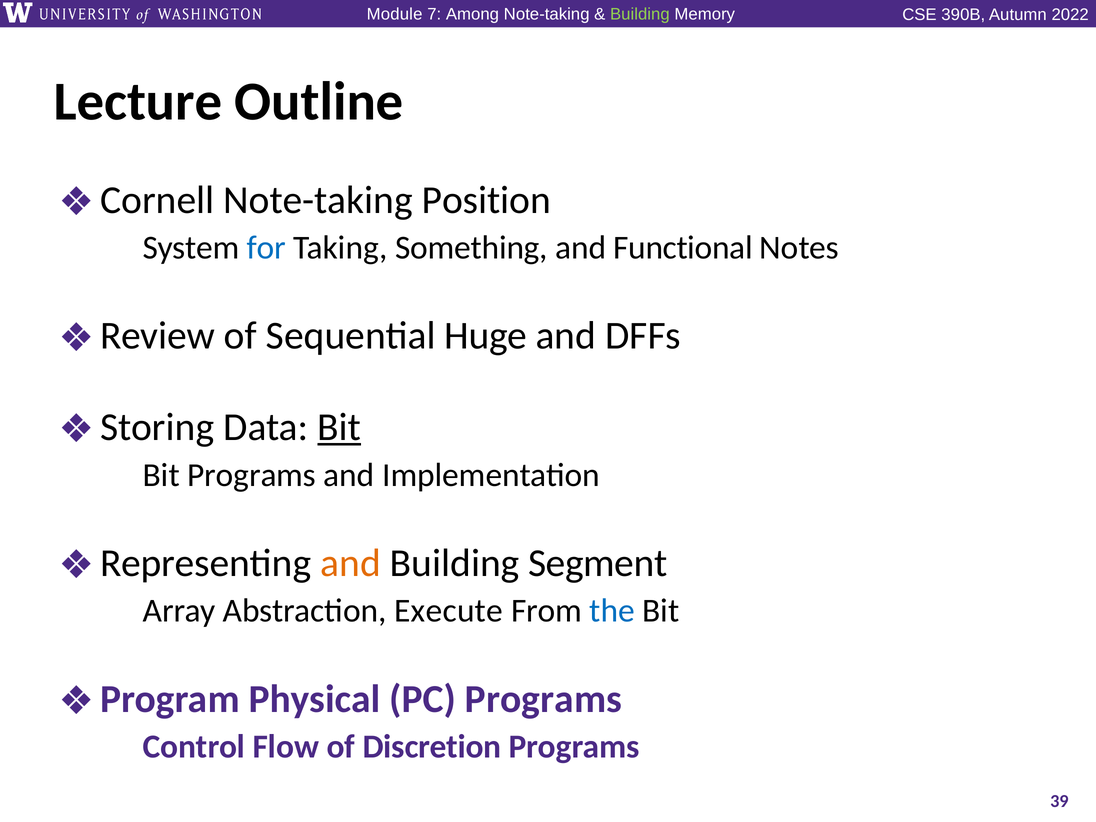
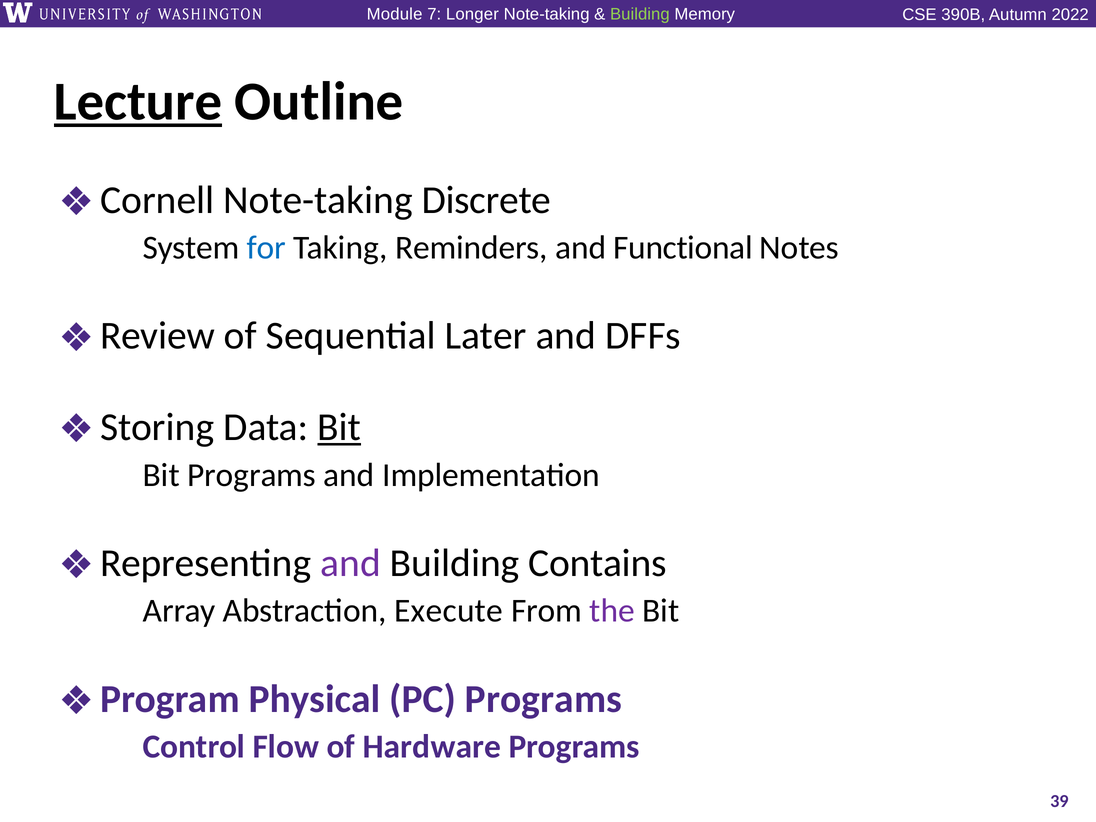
Among: Among -> Longer (472, 14)
Lecture underline: none -> present (138, 102)
Position: Position -> Discrete (486, 200)
Something: Something -> Reminders (471, 248)
Huge: Huge -> Later (486, 336)
and colour: orange -> purple (351, 563)
Segment: Segment -> Contains (598, 563)
the colour: blue -> purple (612, 611)
Discretion: Discretion -> Hardware (432, 747)
